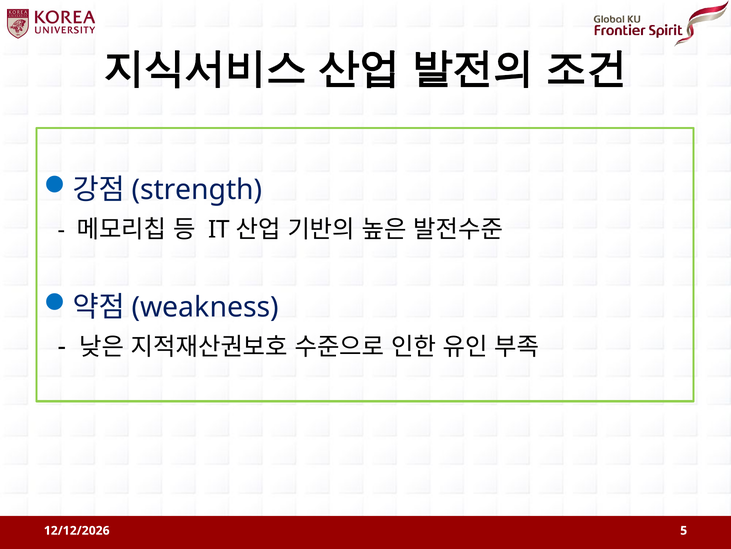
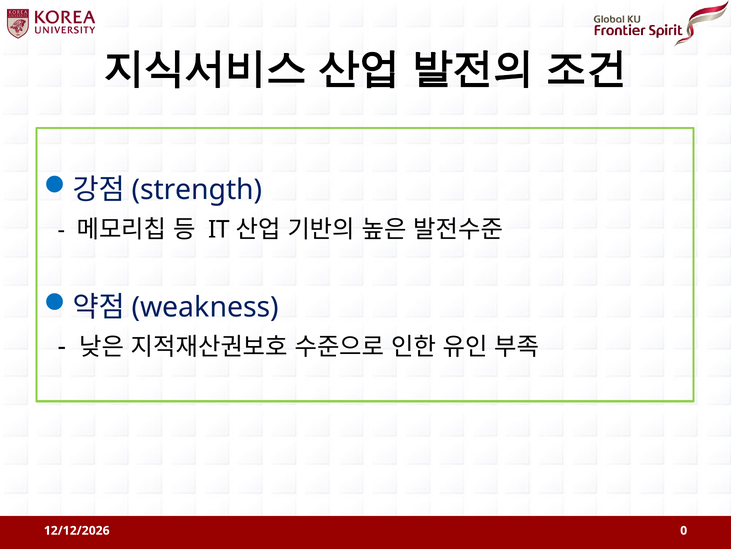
5: 5 -> 0 (684, 530)
